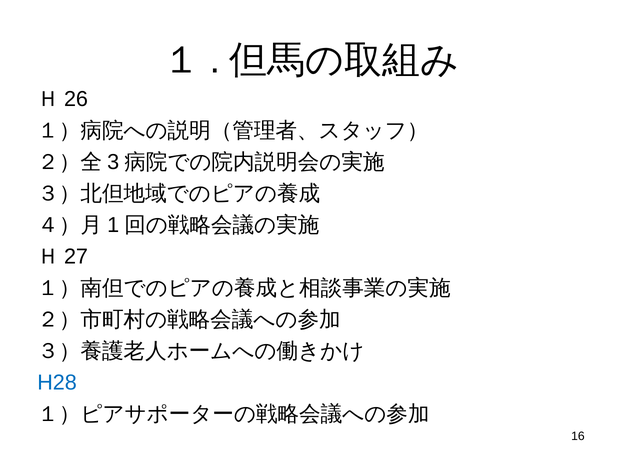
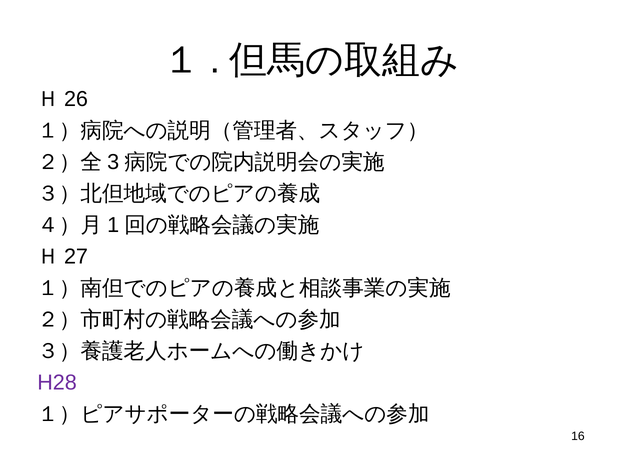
H28 colour: blue -> purple (57, 382)
